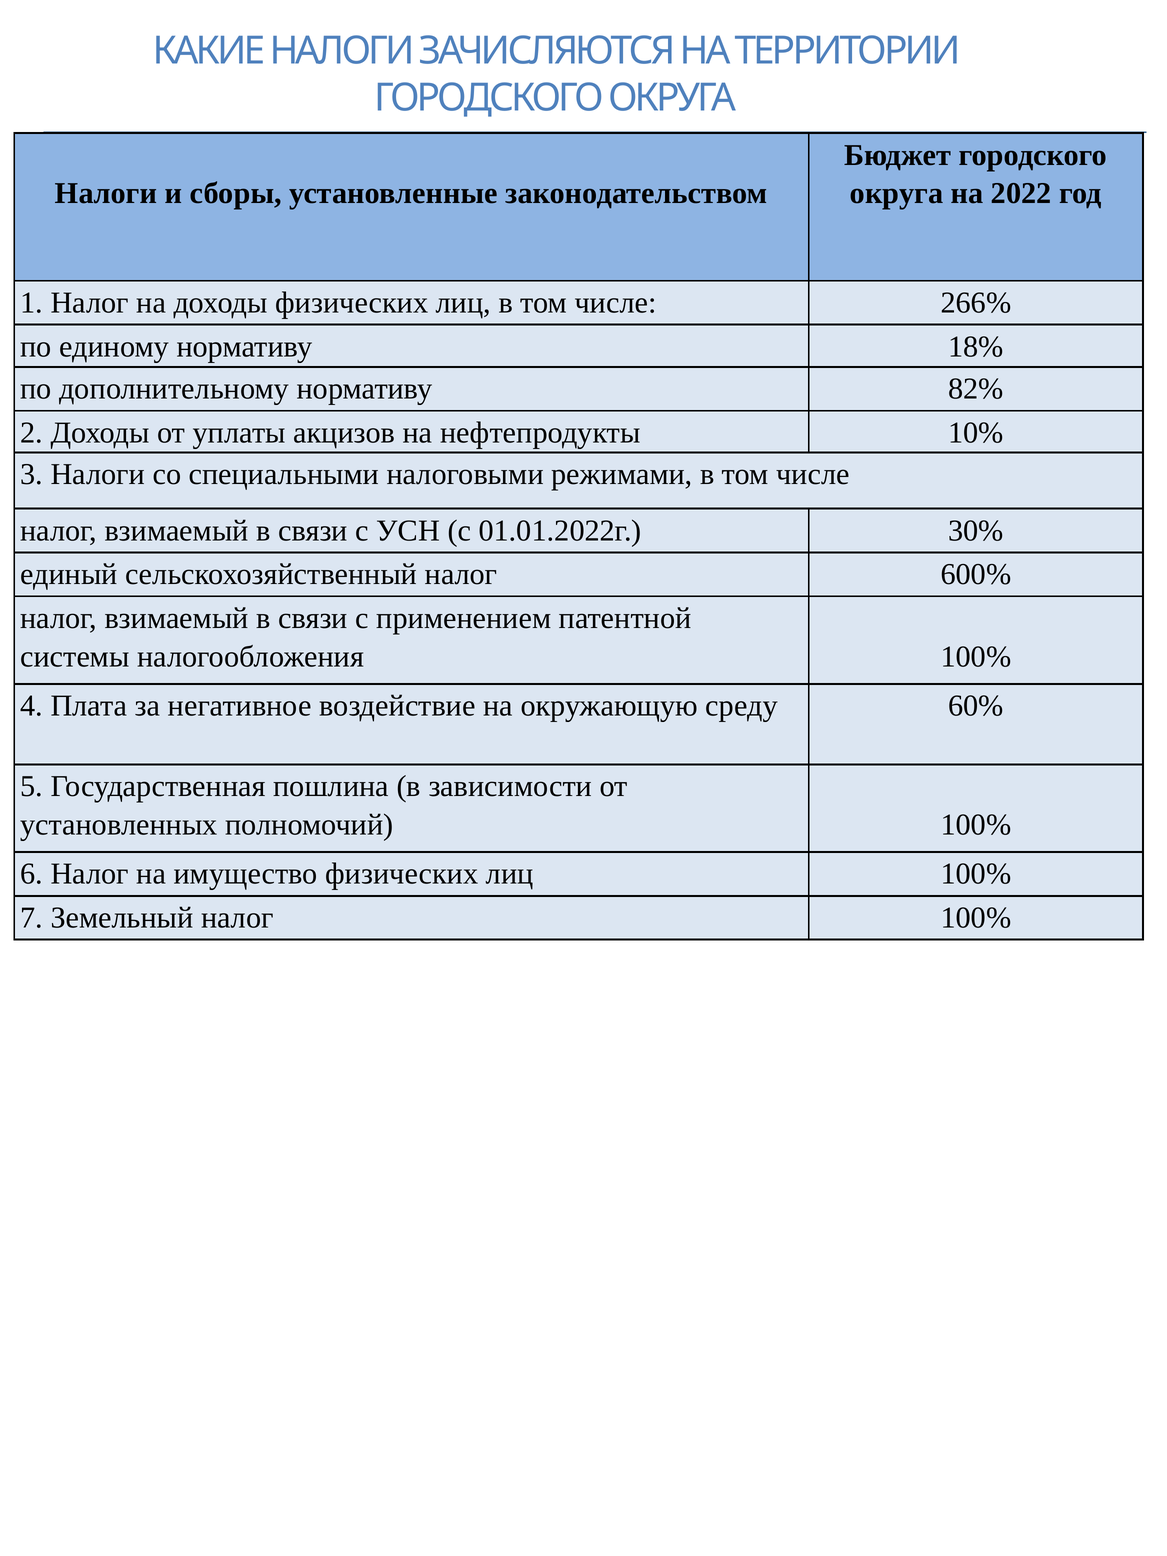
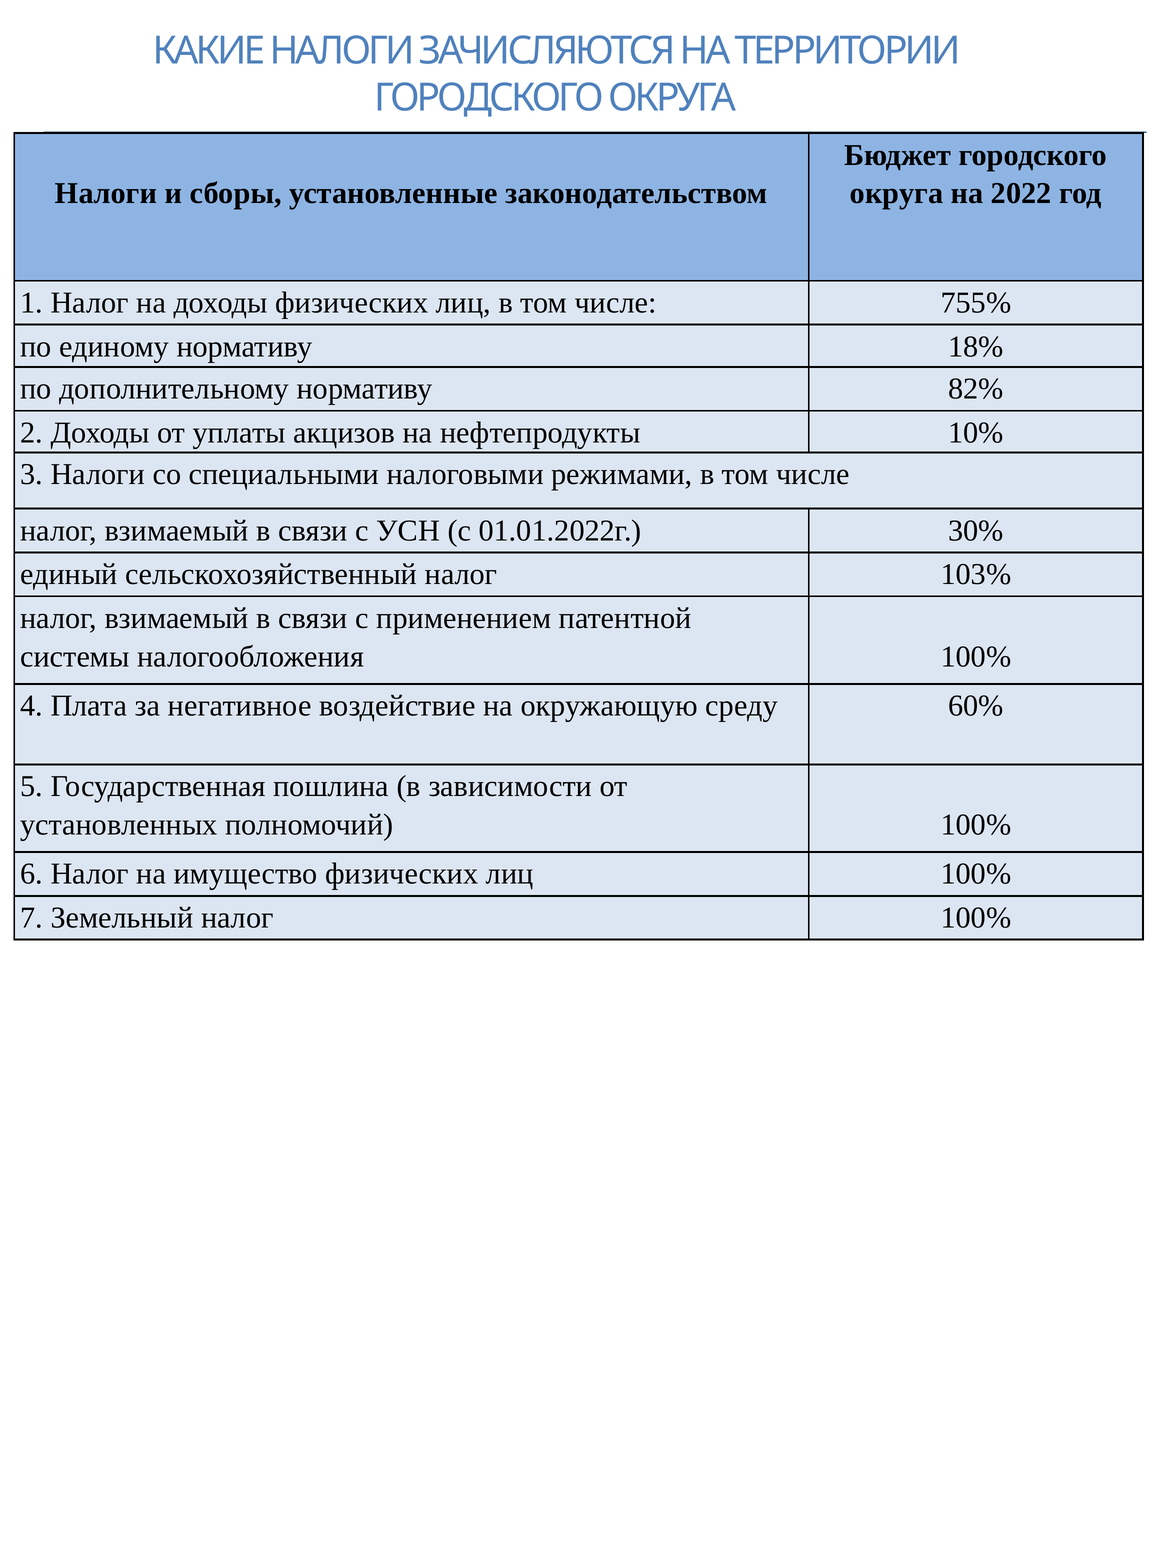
266%: 266% -> 755% (976, 303)
600%: 600% -> 103% (976, 574)
